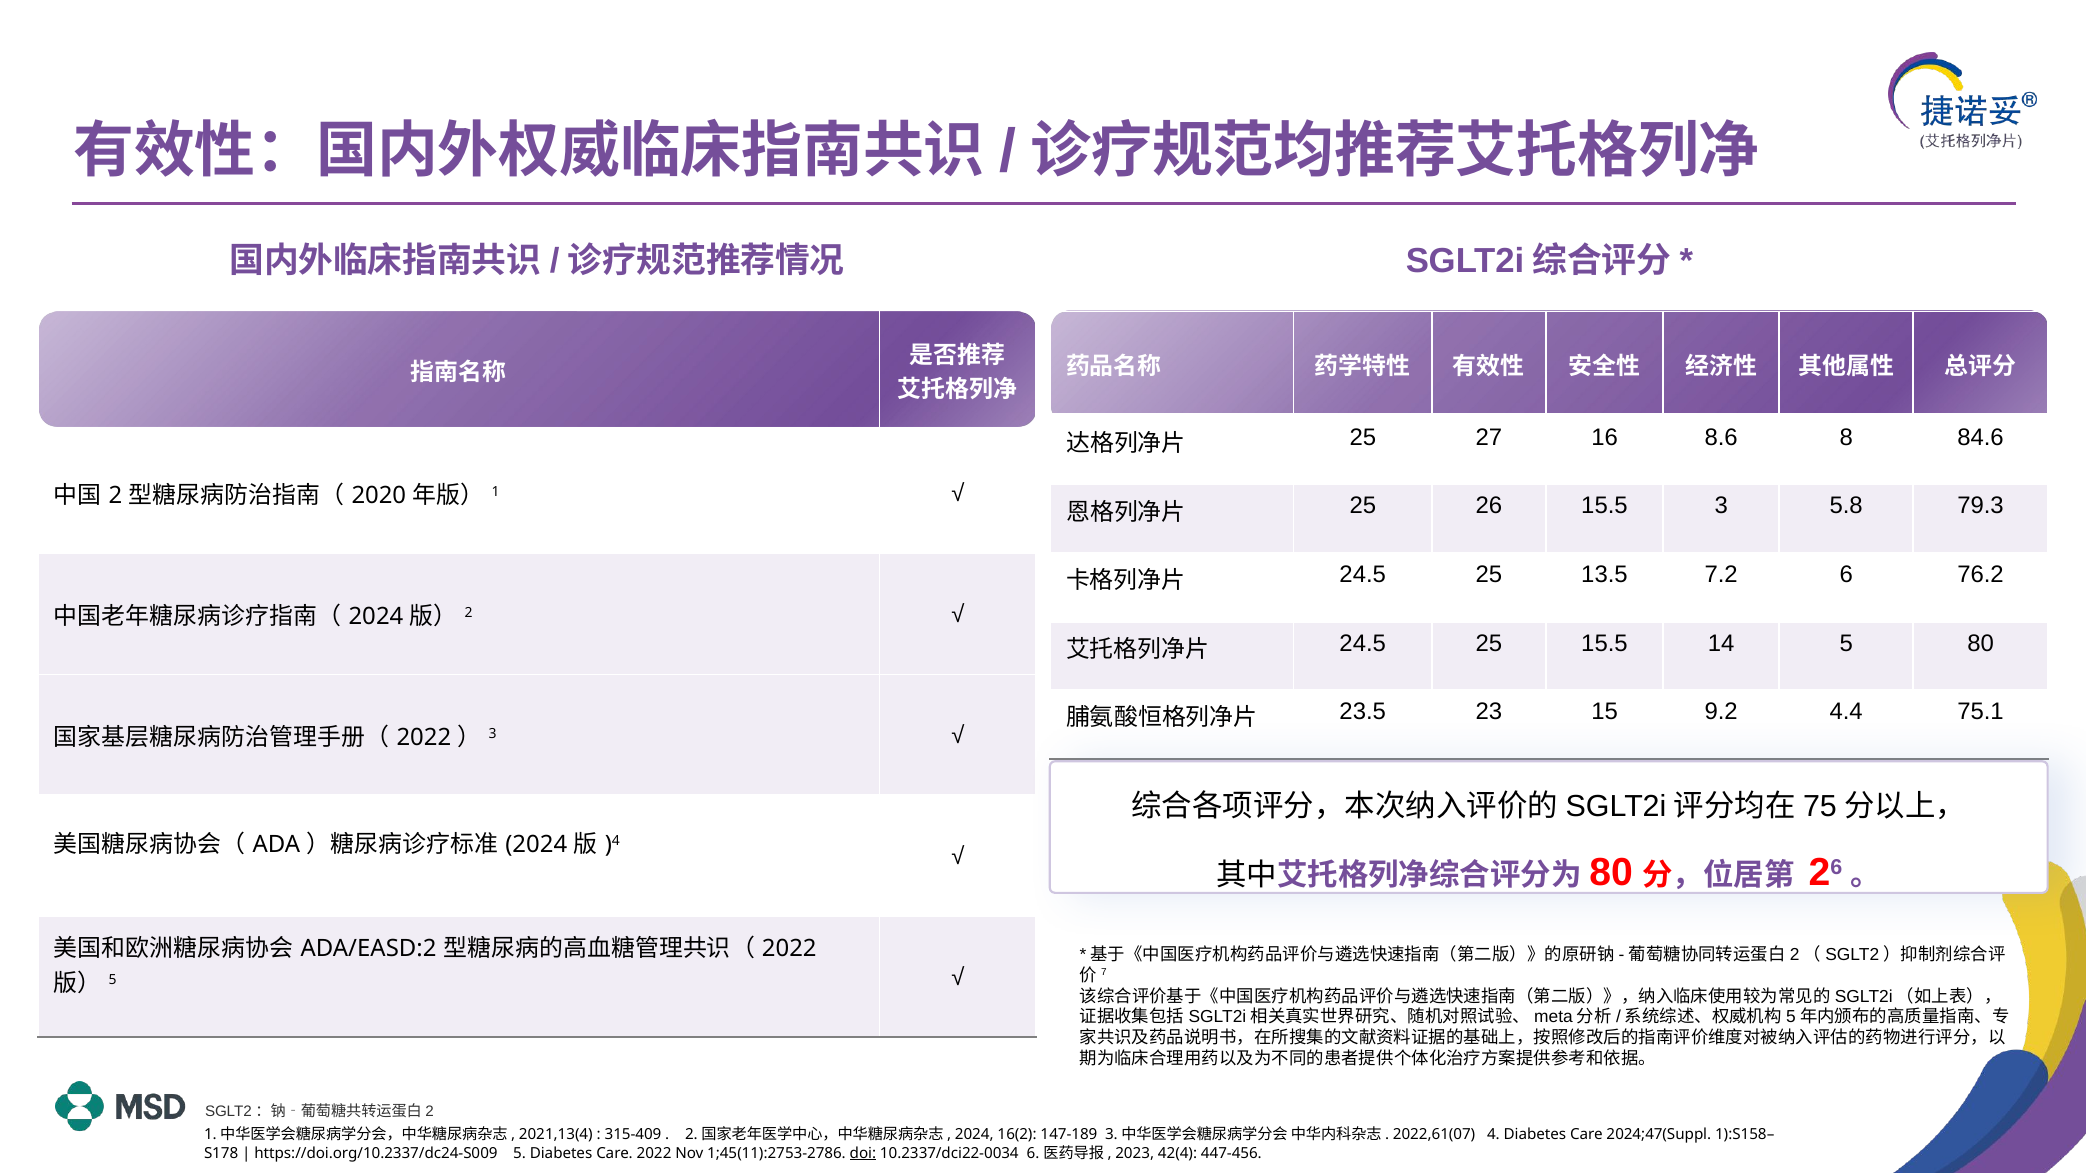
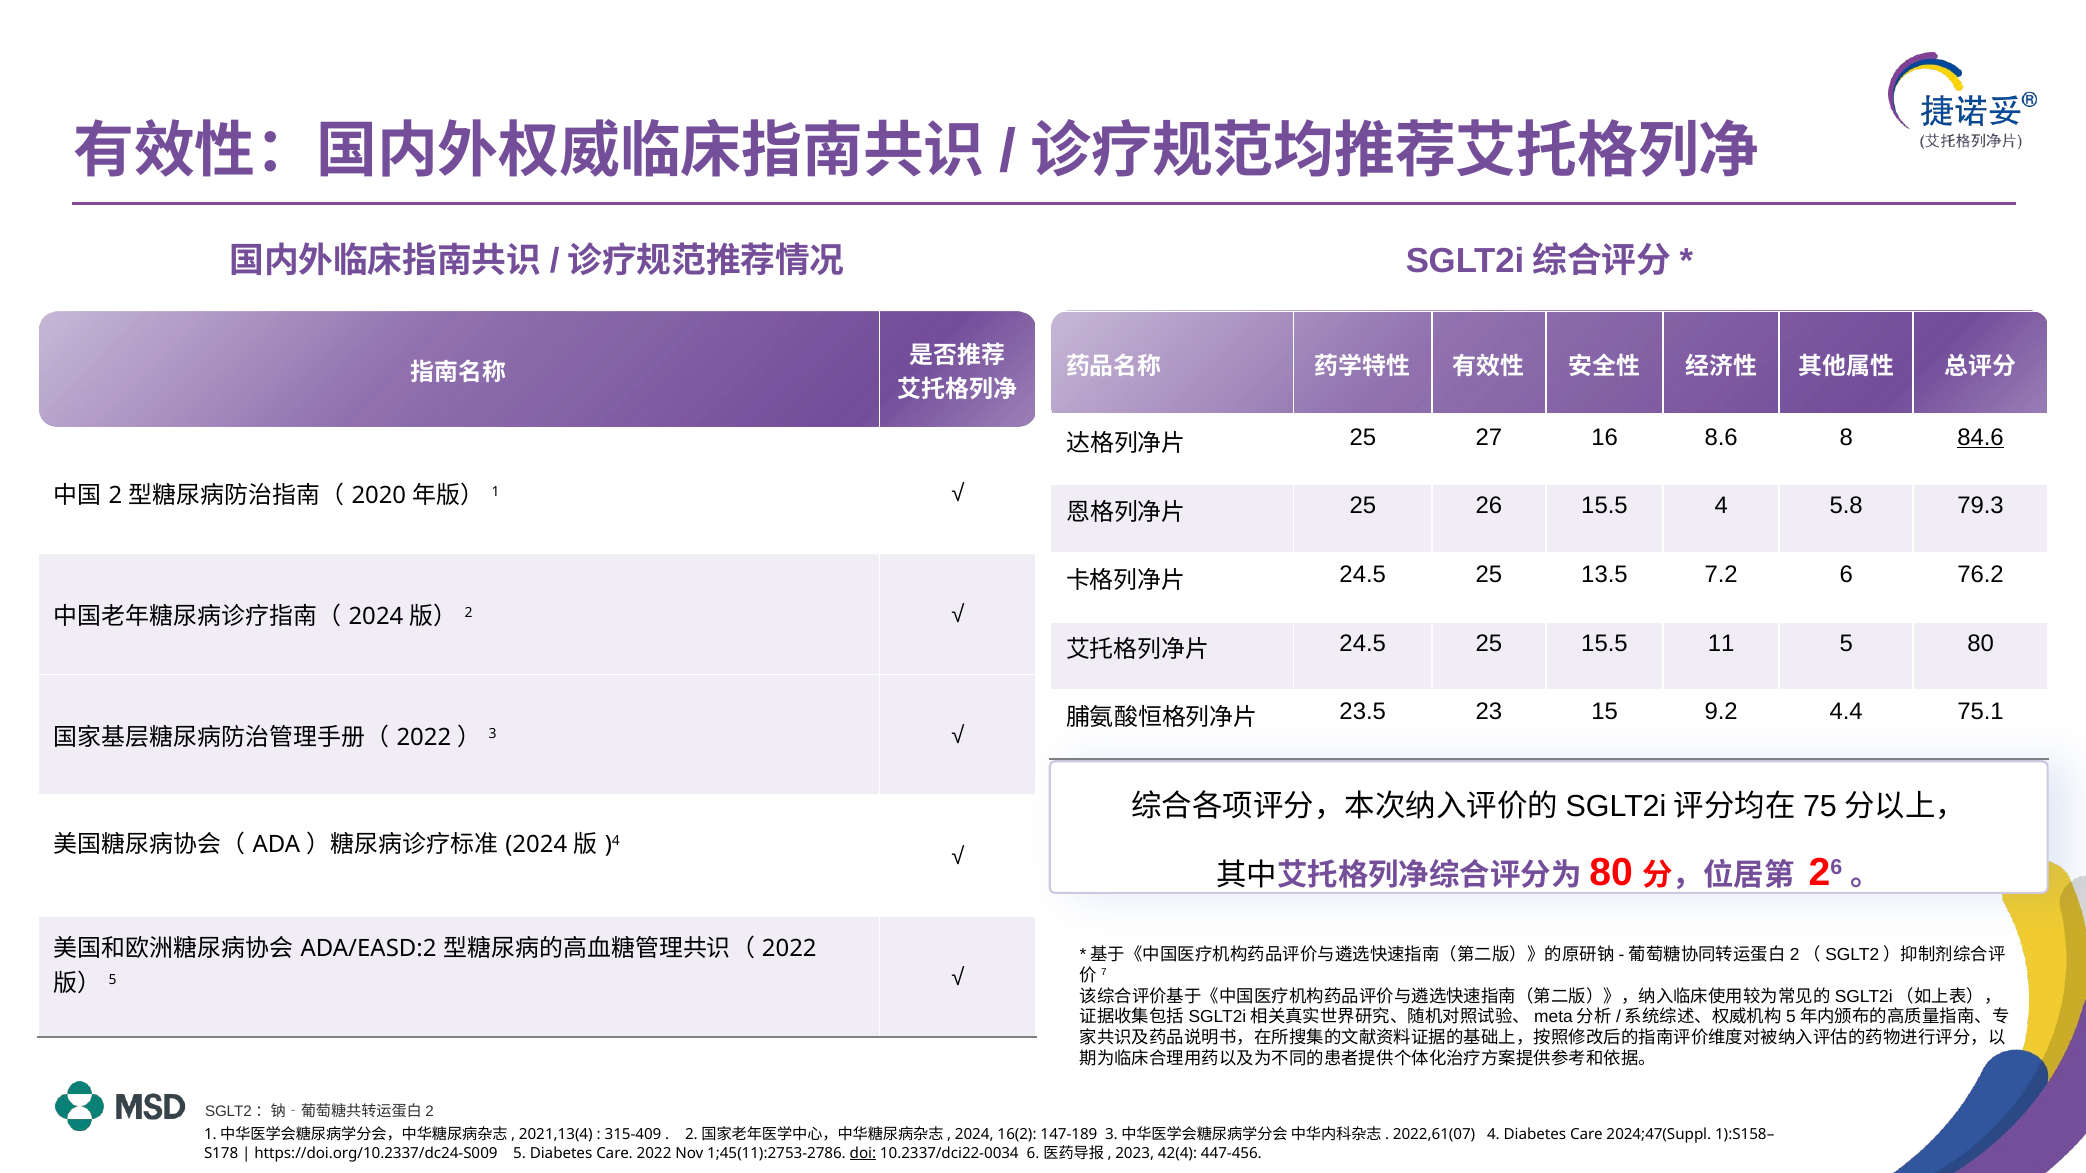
84.6 underline: none -> present (1981, 438)
15.5 3: 3 -> 4 (1721, 506)
14: 14 -> 11 (1721, 643)
